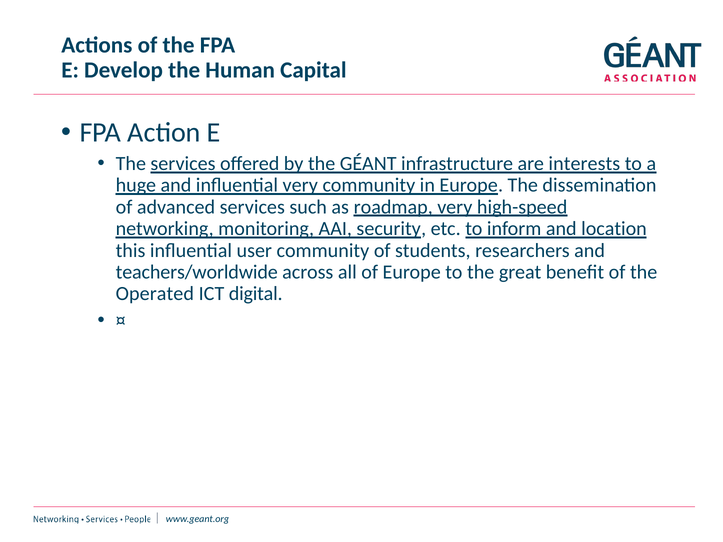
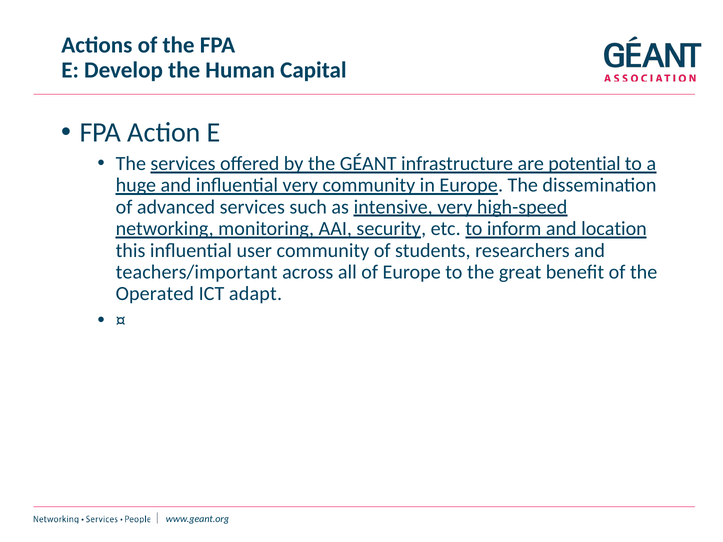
interests: interests -> potential (584, 164)
roadmap: roadmap -> intensive (393, 207)
teachers/worldwide: teachers/worldwide -> teachers/important (197, 272)
digital: digital -> adapt (256, 294)
